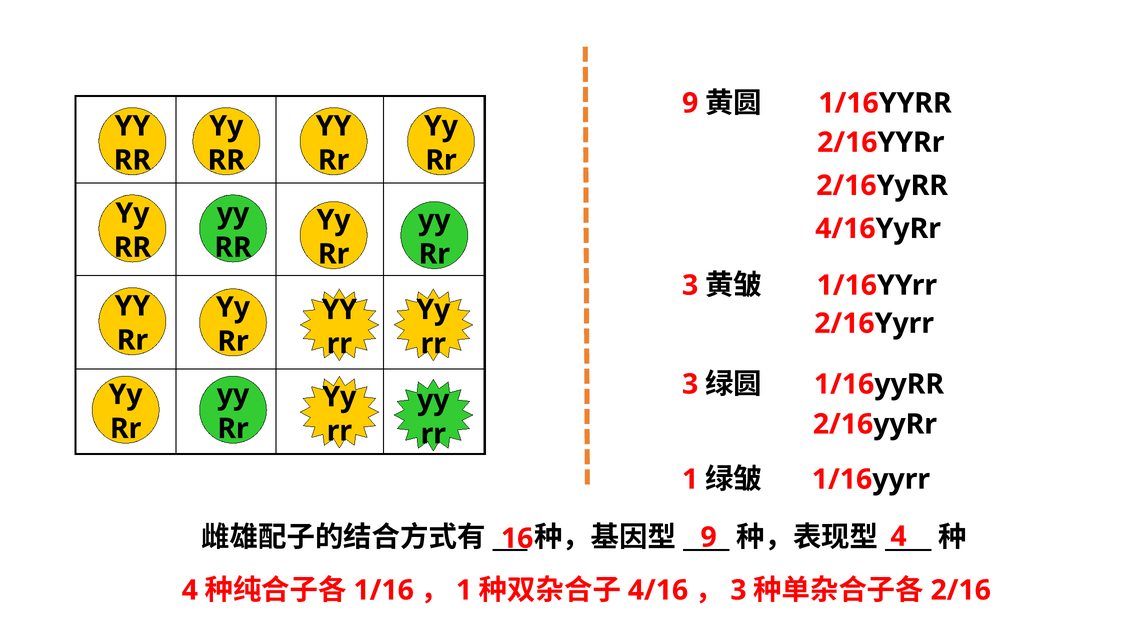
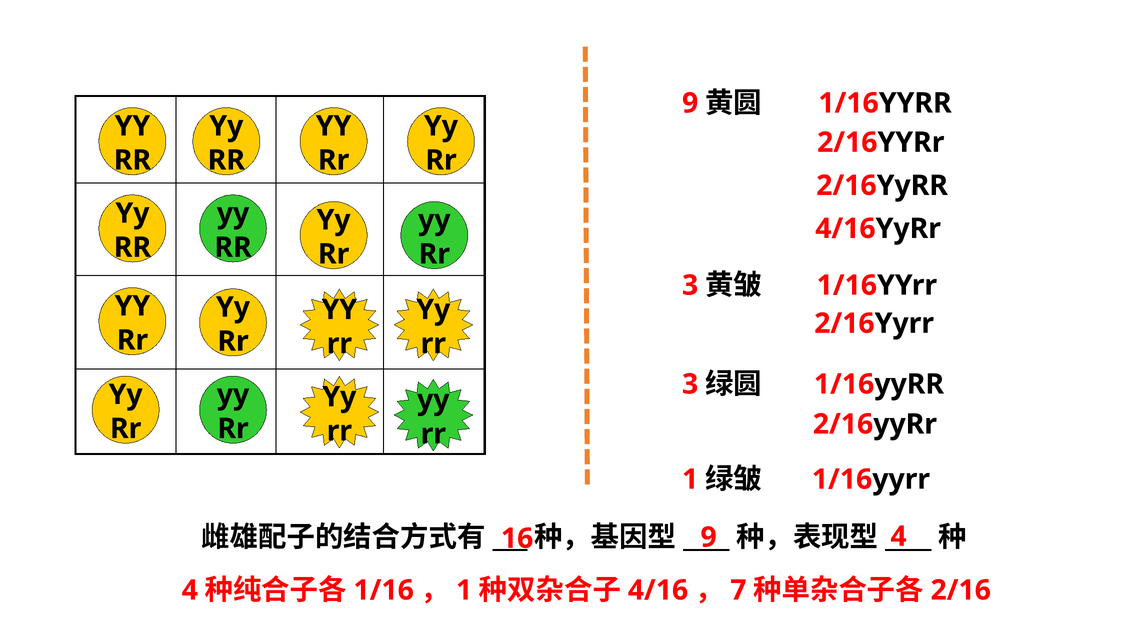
3: 3 -> 7 (738, 590)
